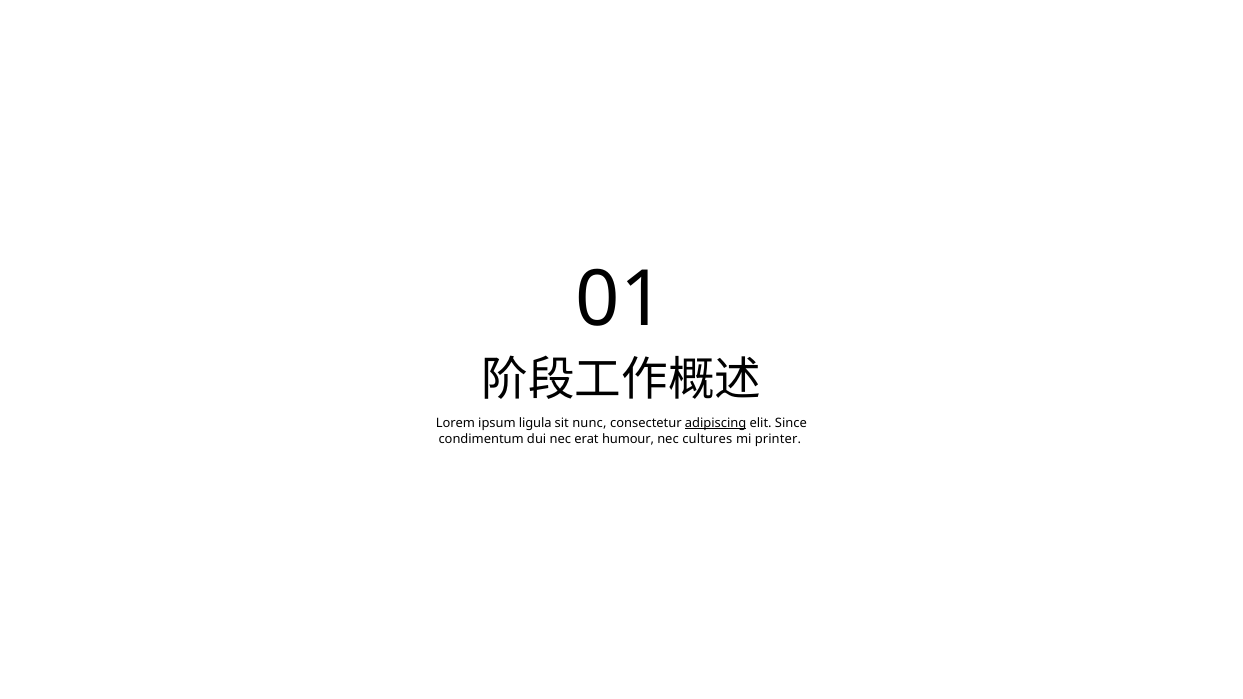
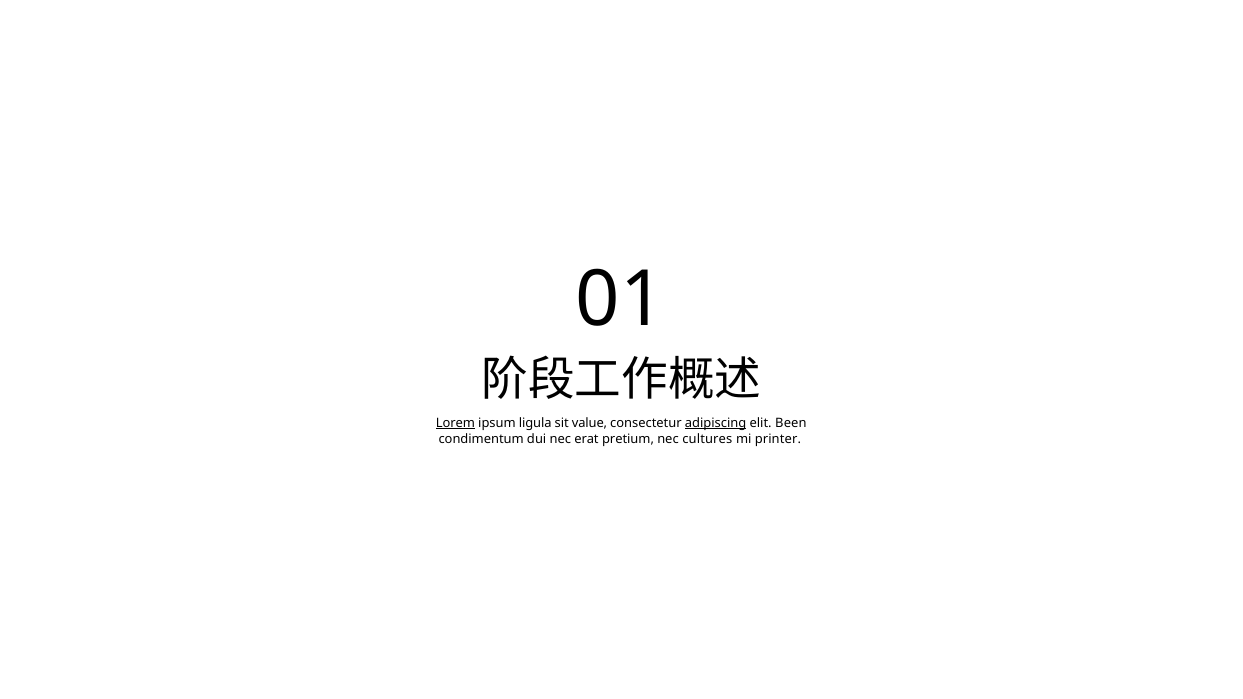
Lorem underline: none -> present (456, 423)
nunc: nunc -> value (590, 423)
Since: Since -> Been (791, 423)
humour: humour -> pretium (628, 439)
